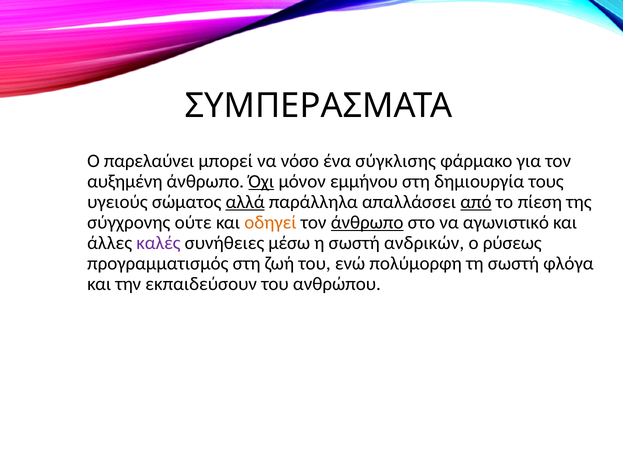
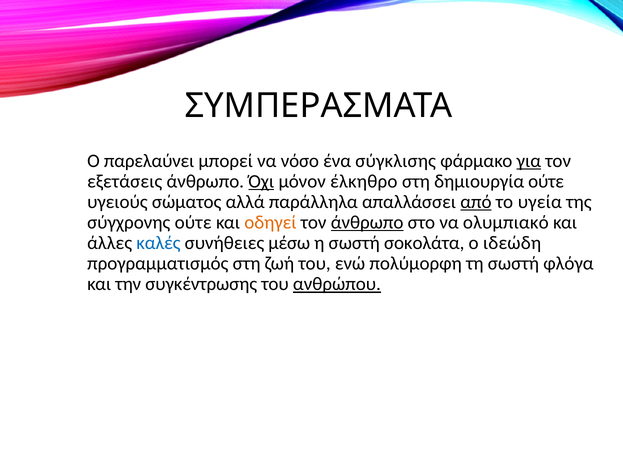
για underline: none -> present (529, 161)
αυξημένη: αυξημένη -> εξετάσεις (125, 181)
εμμήνου: εμμήνου -> έλκηθρο (364, 181)
δημιουργία τους: τους -> ούτε (546, 181)
αλλά underline: present -> none (245, 202)
πίεση: πίεση -> υγεία (540, 202)
αγωνιστικό: αγωνιστικό -> ολυμπιακό (506, 223)
καλές colour: purple -> blue (158, 243)
ανδρικών: ανδρικών -> σοκολάτα (424, 243)
ρύσεως: ρύσεως -> ιδεώδη (512, 243)
εκπαιδεύσουν: εκπαιδεύσουν -> συγκέντρωσης (201, 284)
ανθρώπου underline: none -> present (337, 284)
